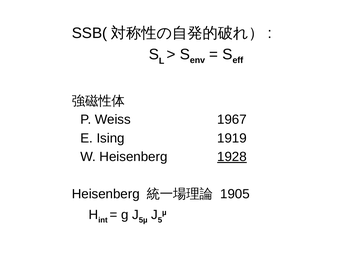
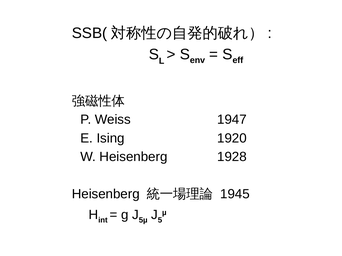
1967: 1967 -> 1947 (232, 120)
1919: 1919 -> 1920 (232, 138)
1928 underline: present -> none (232, 157)
1905: 1905 -> 1945 (235, 194)
